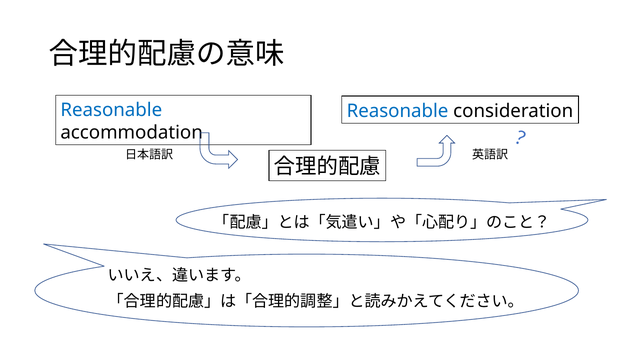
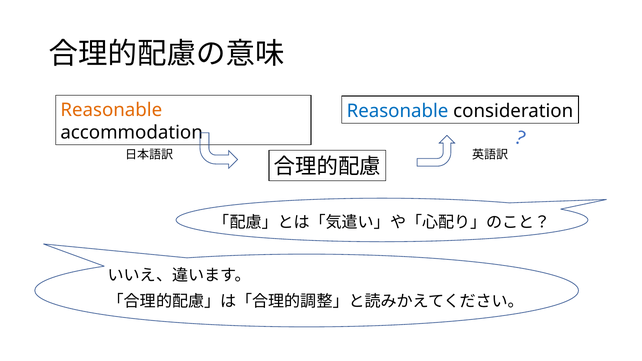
Reasonable colour: blue -> orange (111, 110)
